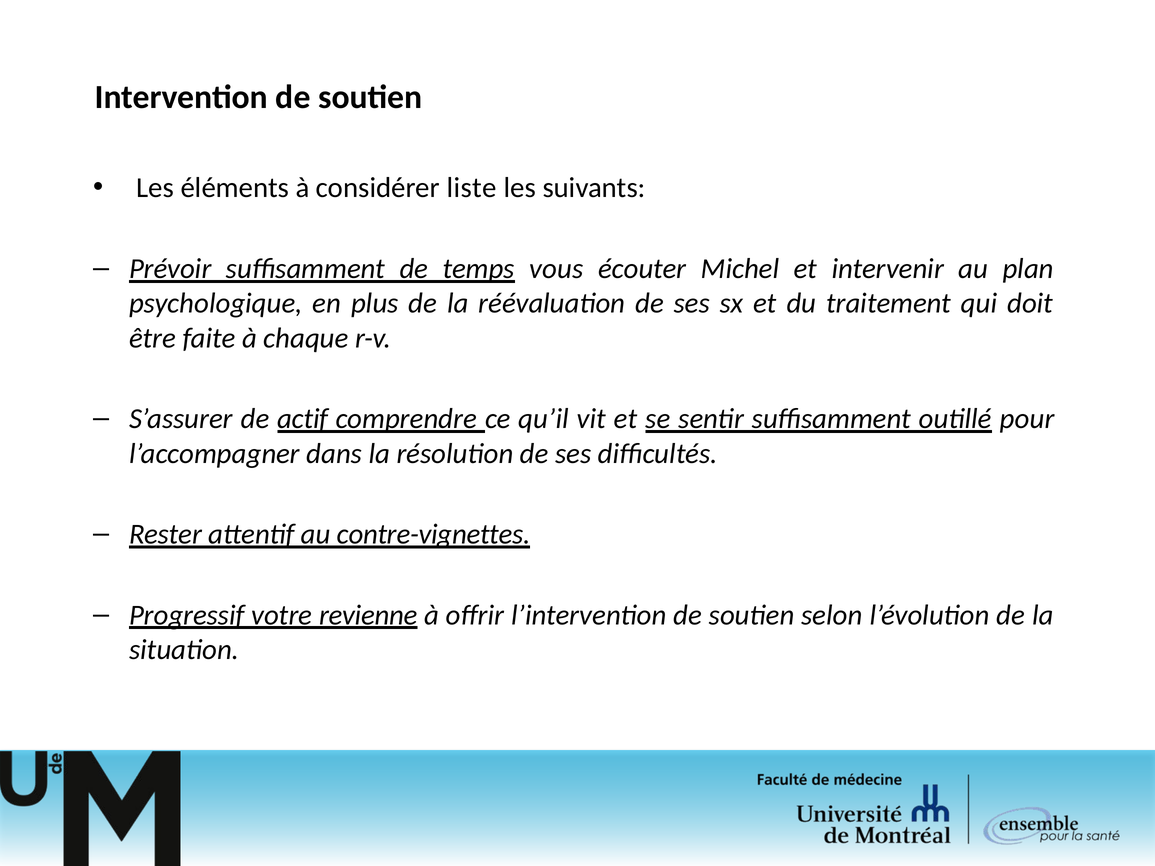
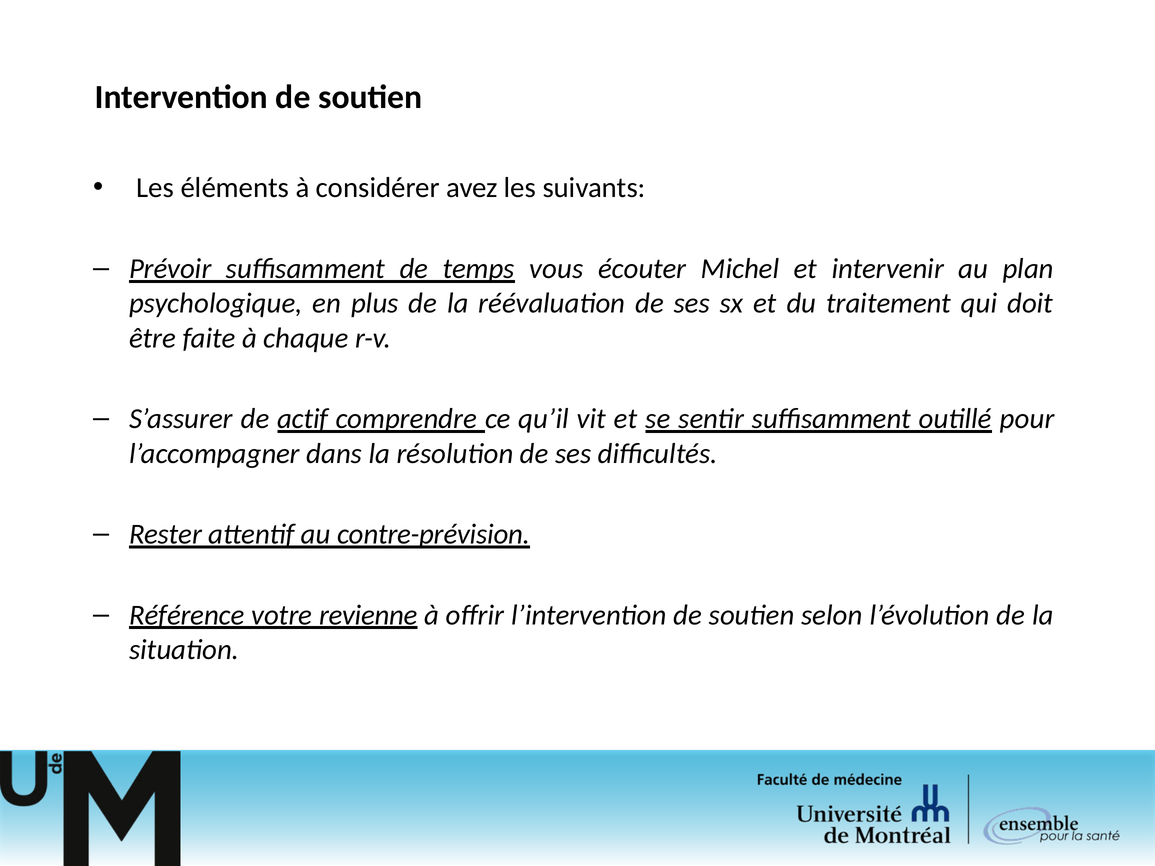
liste: liste -> avez (472, 188)
contre-vignettes: contre-vignettes -> contre-prévision (434, 534)
Progressif: Progressif -> Référence (187, 615)
